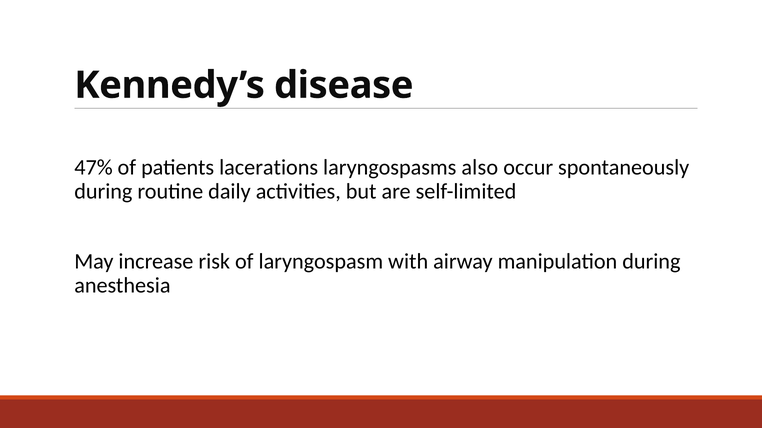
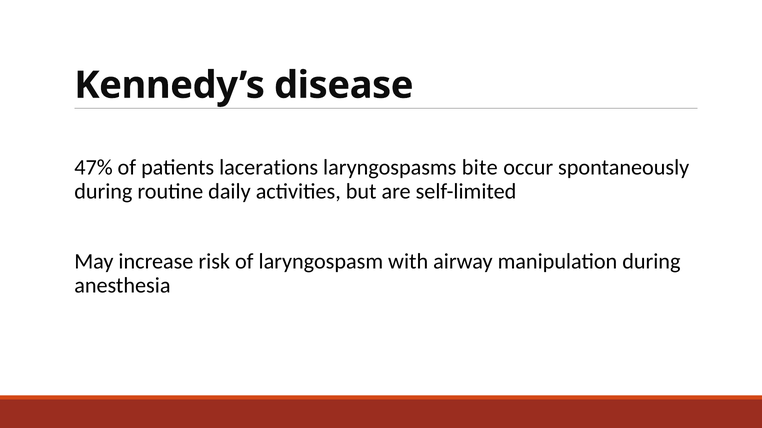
also: also -> bite (480, 168)
